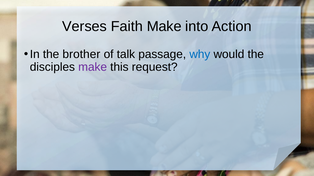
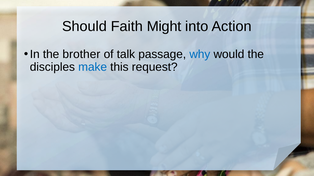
Verses: Verses -> Should (85, 26)
Faith Make: Make -> Might (164, 26)
make colour: purple -> blue (93, 67)
